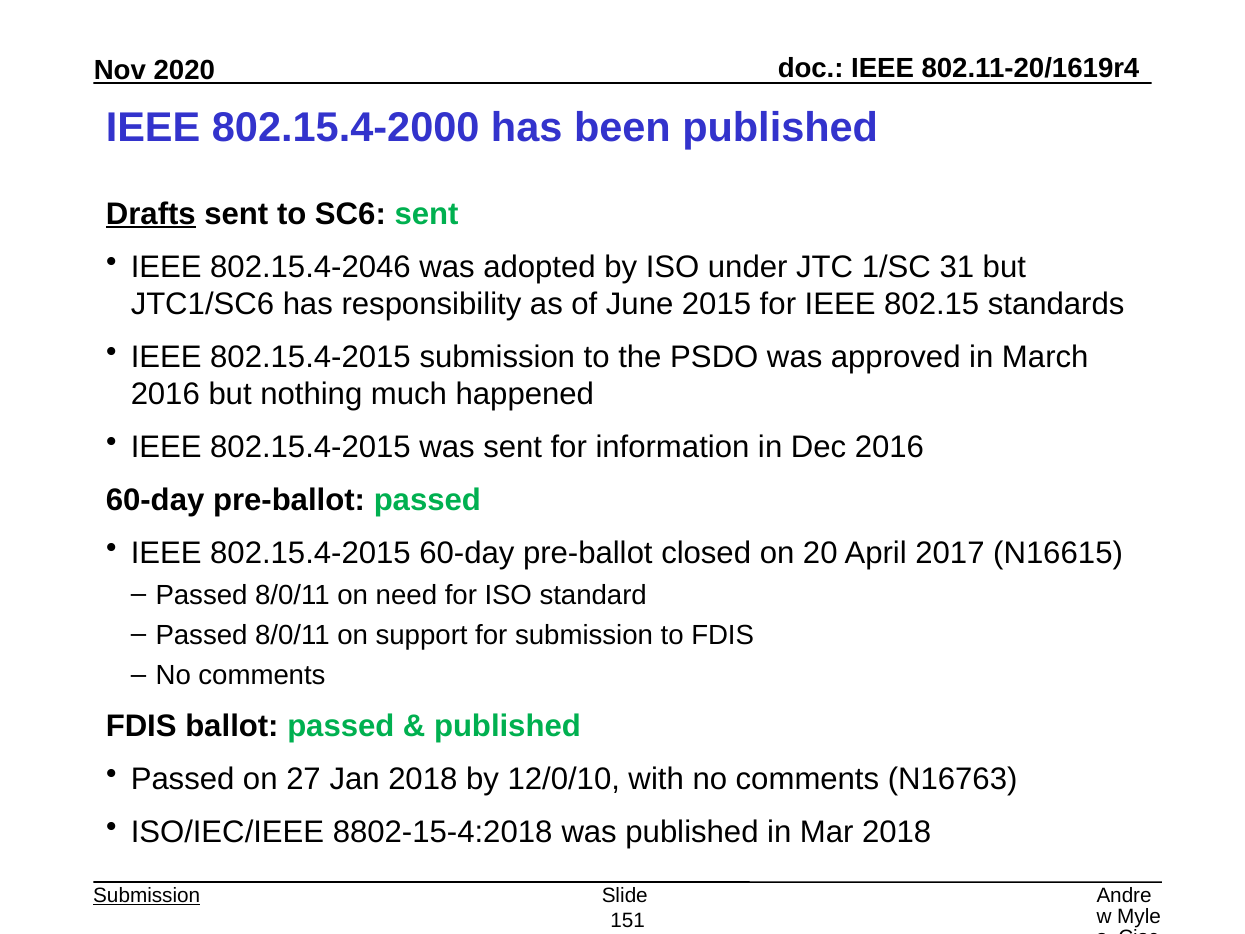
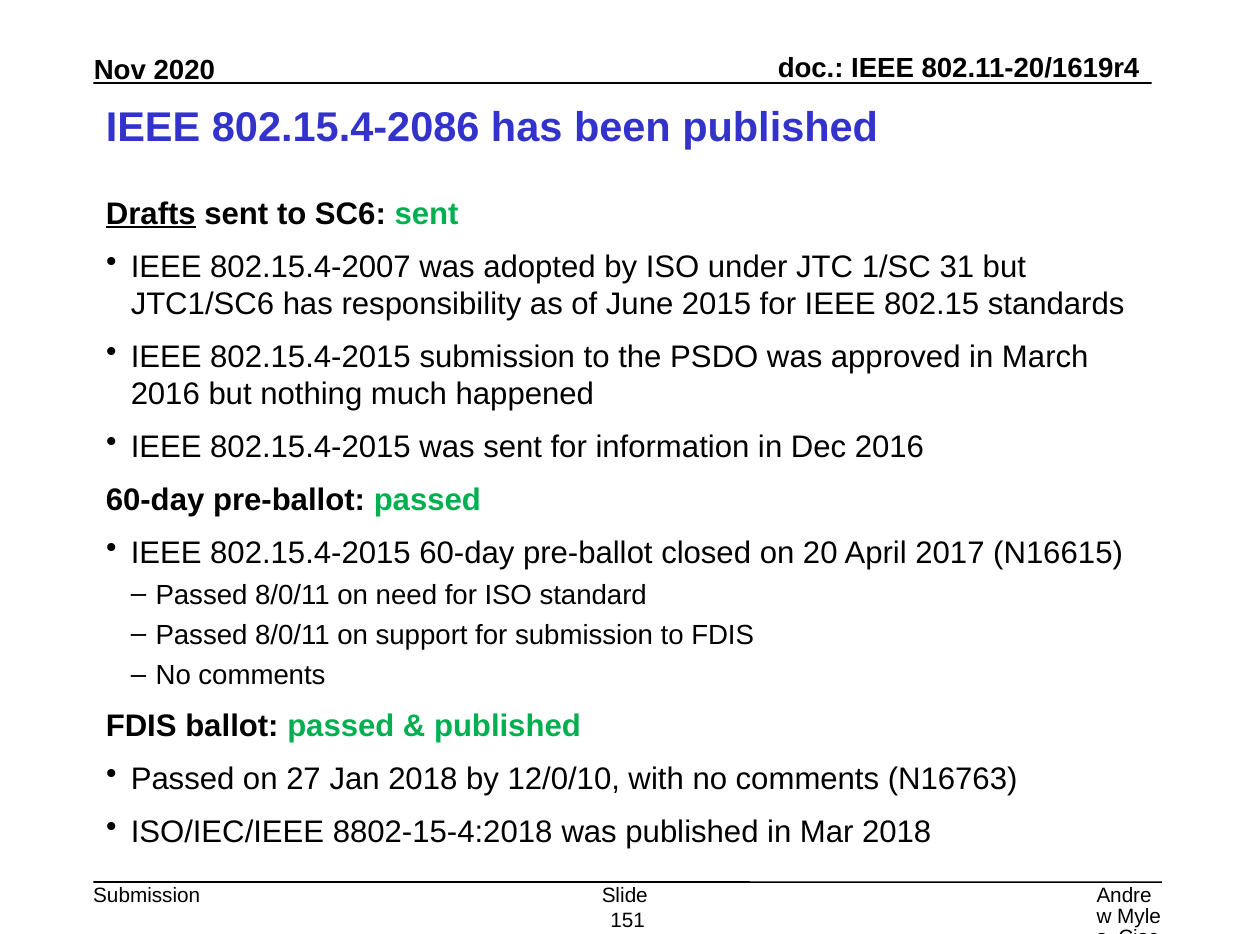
802.15.4-2000: 802.15.4-2000 -> 802.15.4-2086 (346, 127)
802.15.4-2046: 802.15.4-2046 -> 802.15.4-2007 (310, 267)
Submission underline: present -> none (147, 895)
